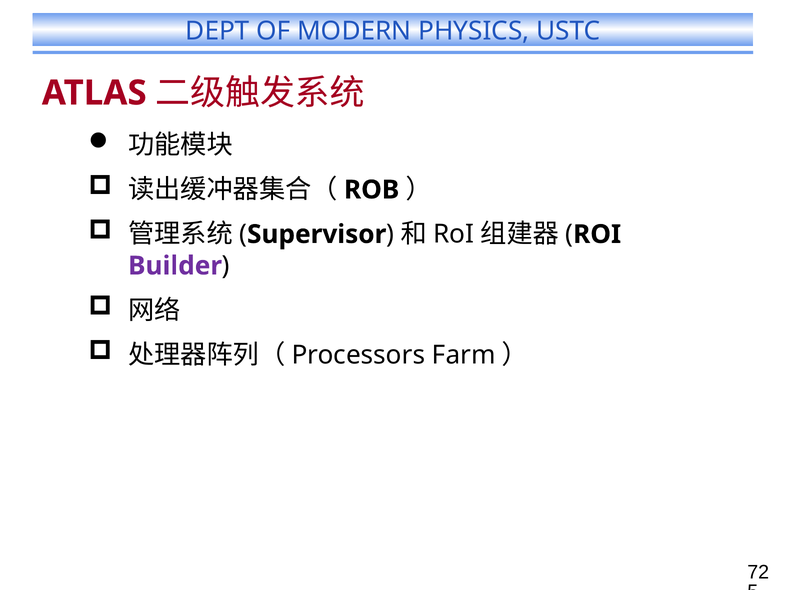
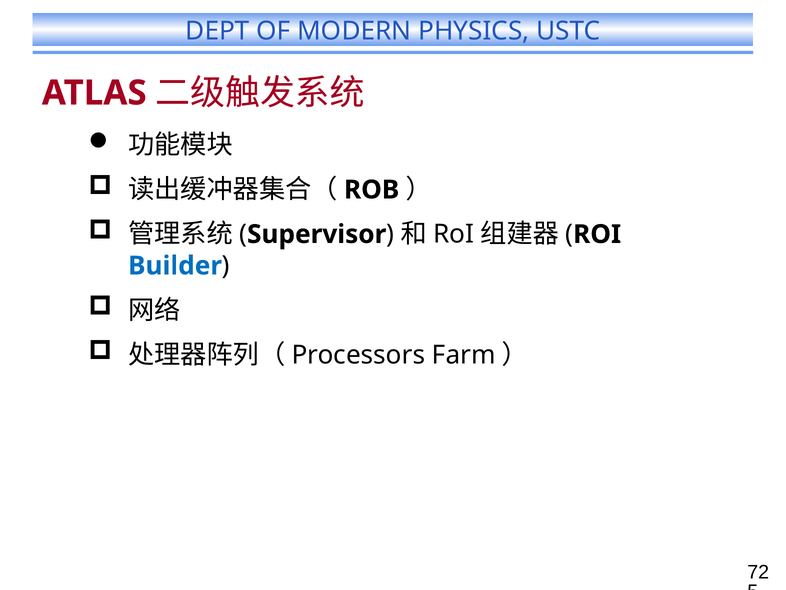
Builder colour: purple -> blue (175, 266)
